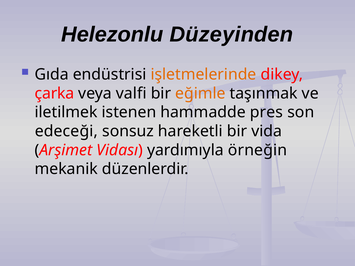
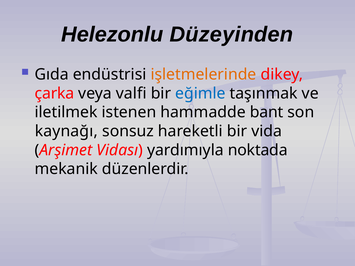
eğimle colour: orange -> blue (200, 93)
pres: pres -> bant (267, 112)
edeceği: edeceği -> kaynağı (66, 131)
örneğin: örneğin -> noktada (258, 150)
